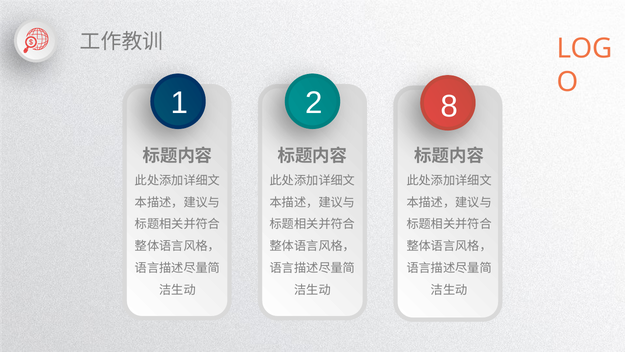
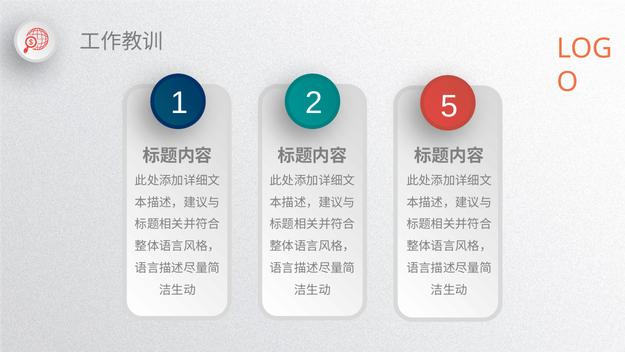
8: 8 -> 5 (449, 106)
